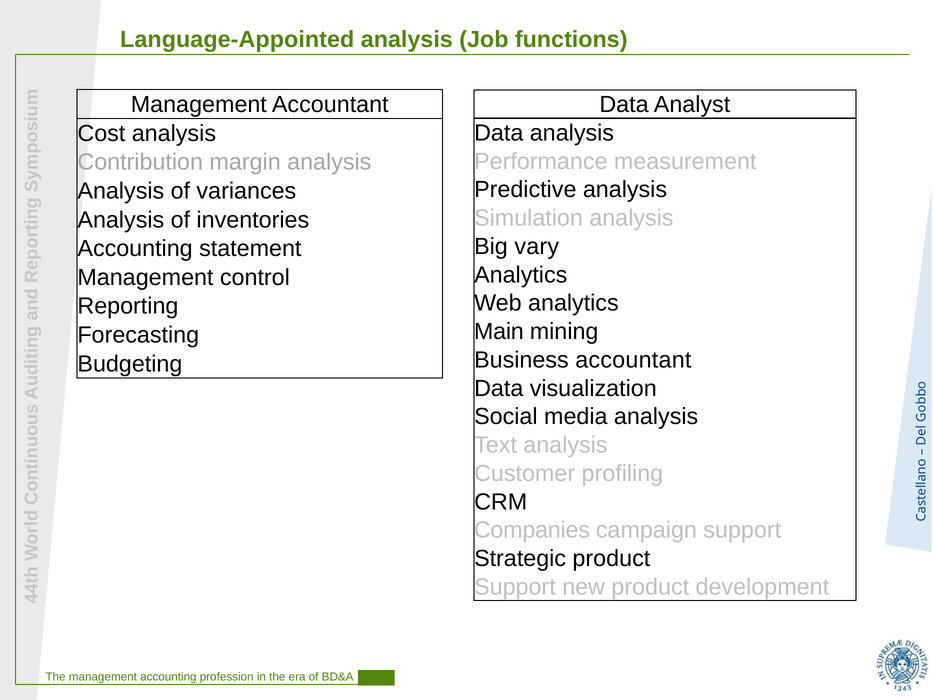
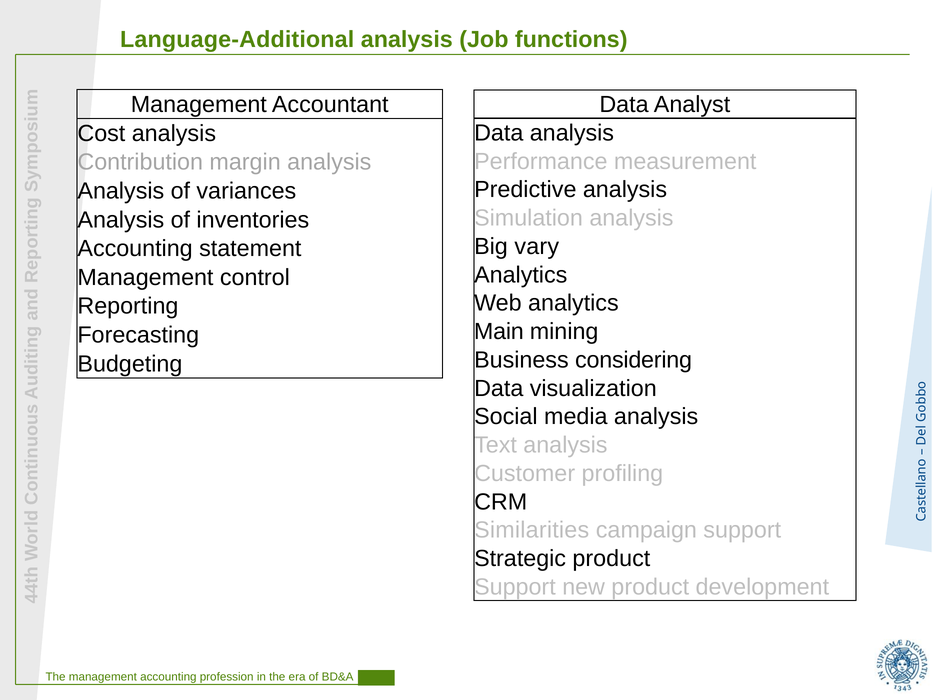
Language-Appointed: Language-Appointed -> Language-Additional (237, 40)
Business accountant: accountant -> considering (634, 360)
Companies: Companies -> Similarities (532, 530)
